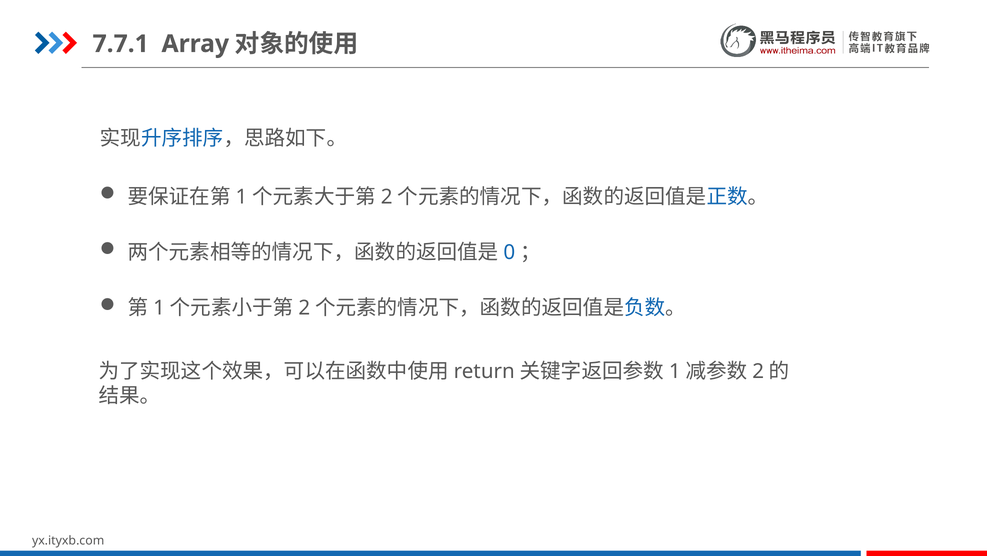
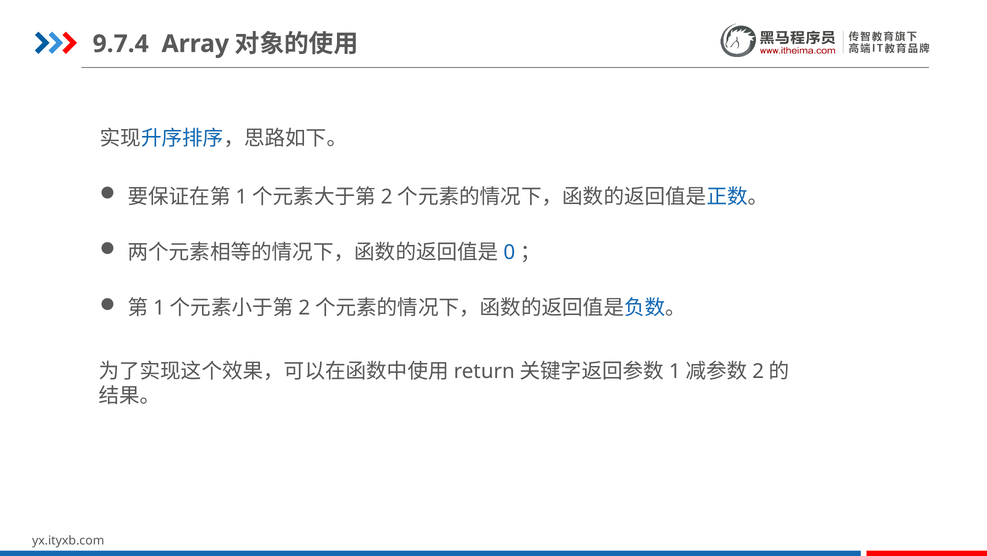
7.7.1: 7.7.1 -> 9.7.4 (121, 44)
